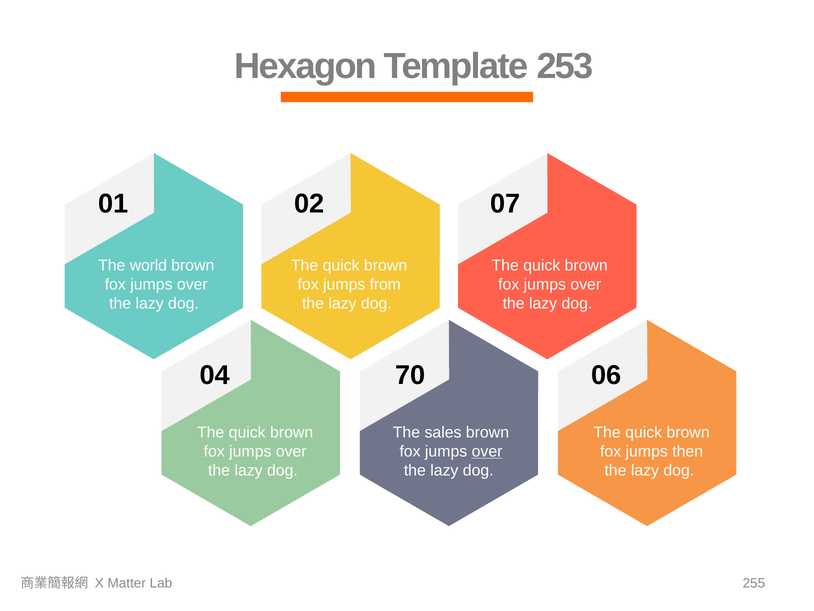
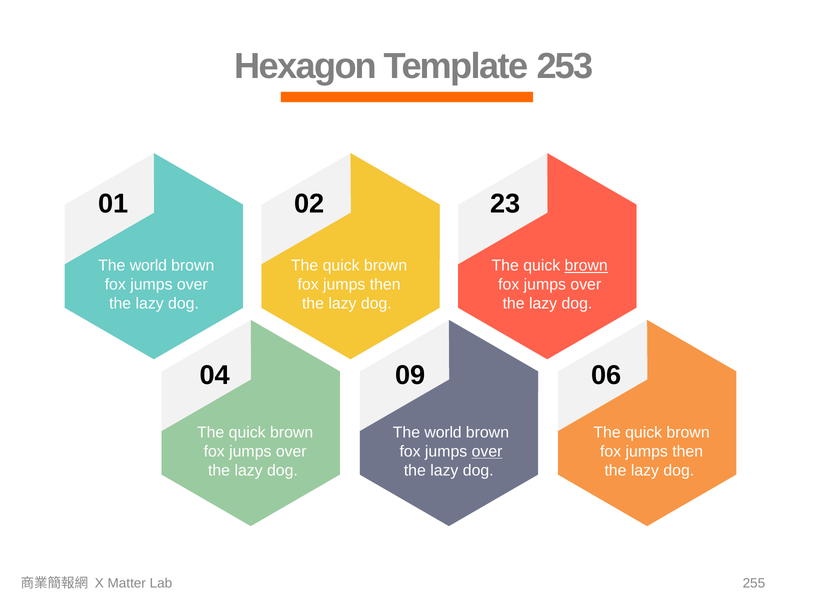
07: 07 -> 23 (505, 203)
brown underline: none -> present (586, 265)
from: from -> then (385, 284)
70: 70 -> 09 (410, 375)
sales: sales -> world (443, 432)
